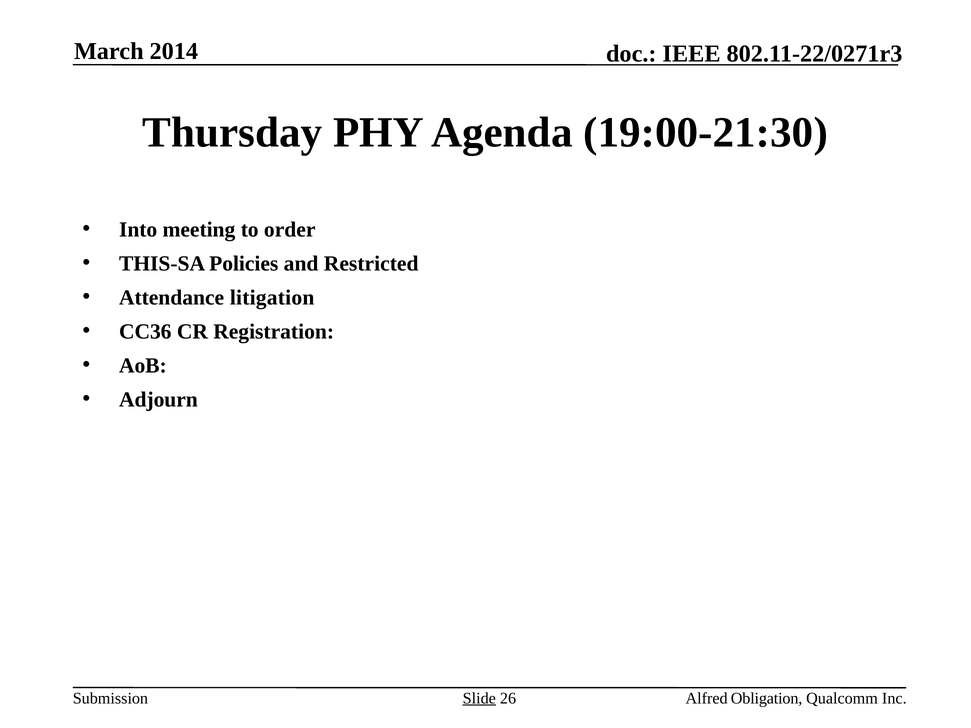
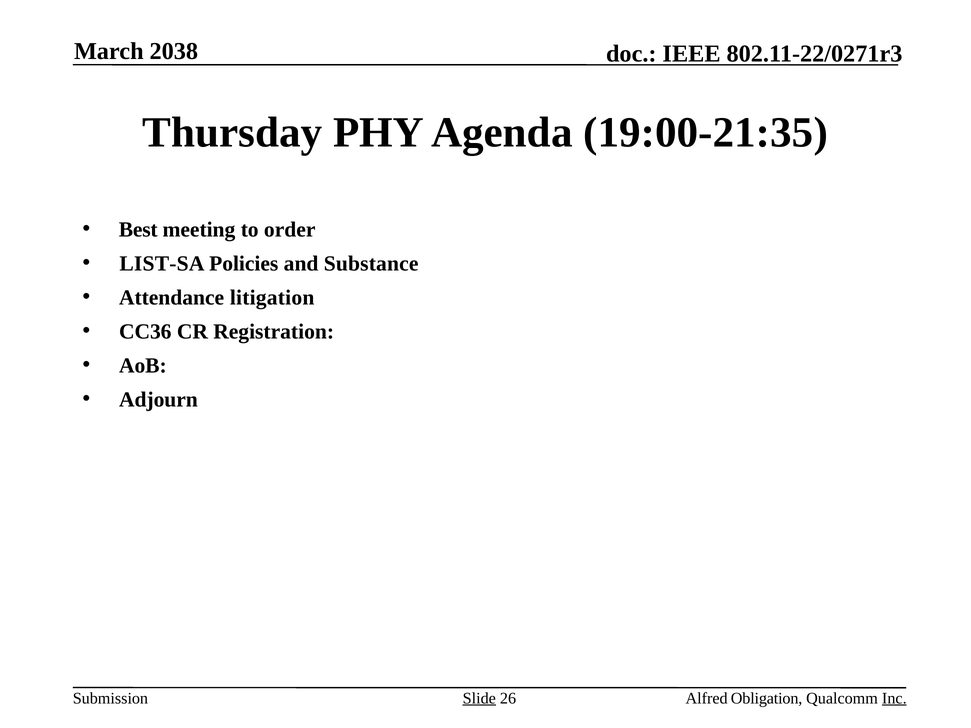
2014: 2014 -> 2038 (174, 51)
19:00-21:30: 19:00-21:30 -> 19:00-21:35 (706, 132)
Into: Into -> Best (138, 230)
THIS-SA: THIS-SA -> LIST-SA (162, 264)
Restricted: Restricted -> Substance (371, 264)
Inc underline: none -> present (894, 698)
